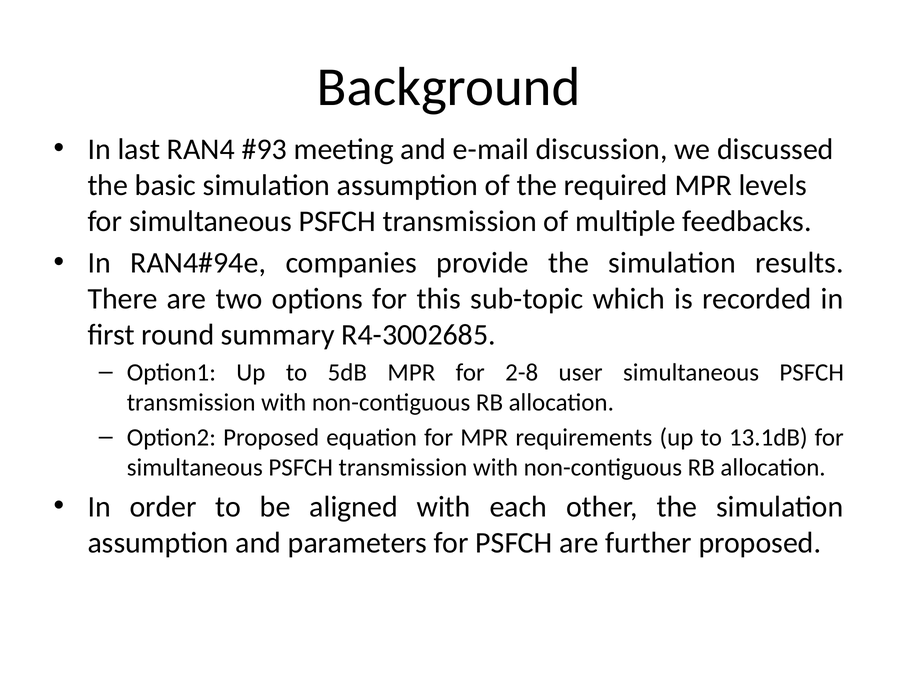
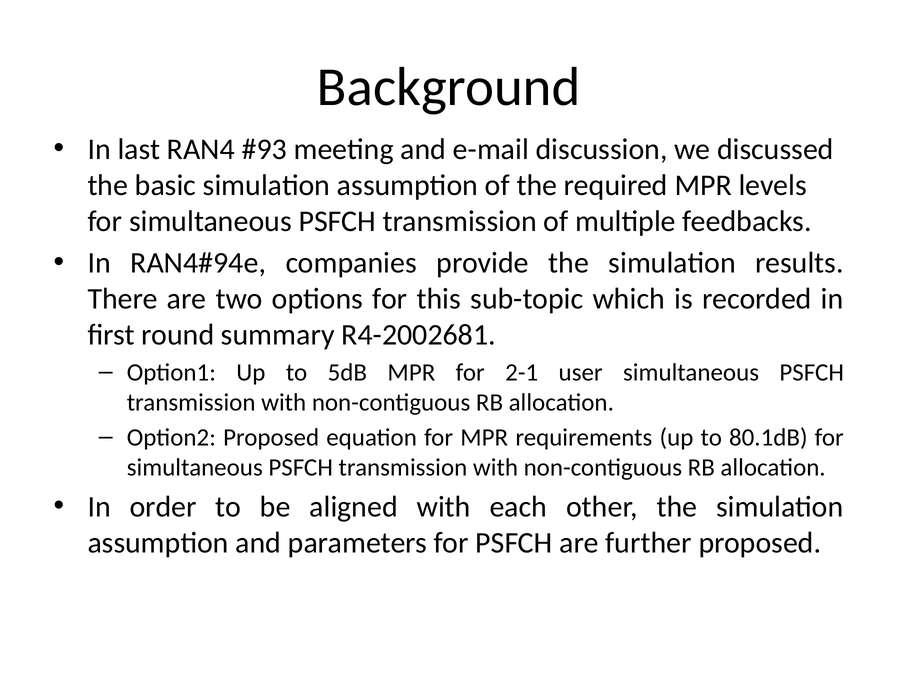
R4-3002685: R4-3002685 -> R4-2002681 (419, 335)
2-8: 2-8 -> 2-1 (522, 372)
13.1dB: 13.1dB -> 80.1dB (768, 437)
